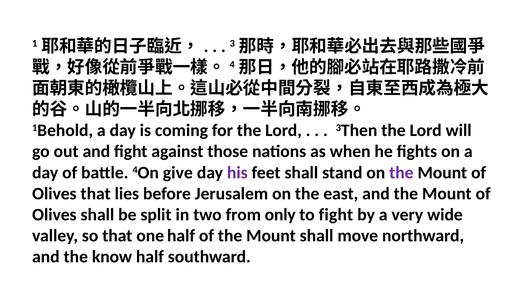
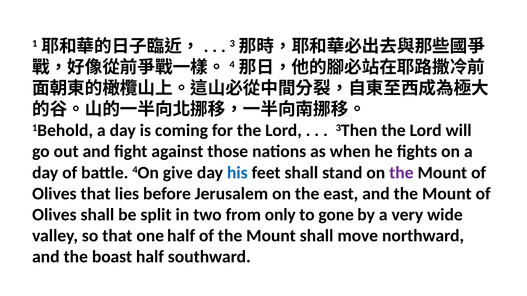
his colour: purple -> blue (237, 173)
to fight: fight -> gone (336, 215)
know: know -> boast (112, 257)
